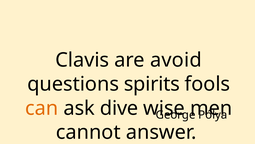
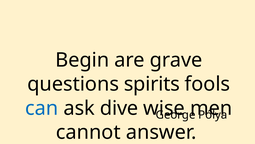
Clavis: Clavis -> Begin (82, 60)
avoid: avoid -> grave (176, 60)
can colour: orange -> blue (42, 108)
